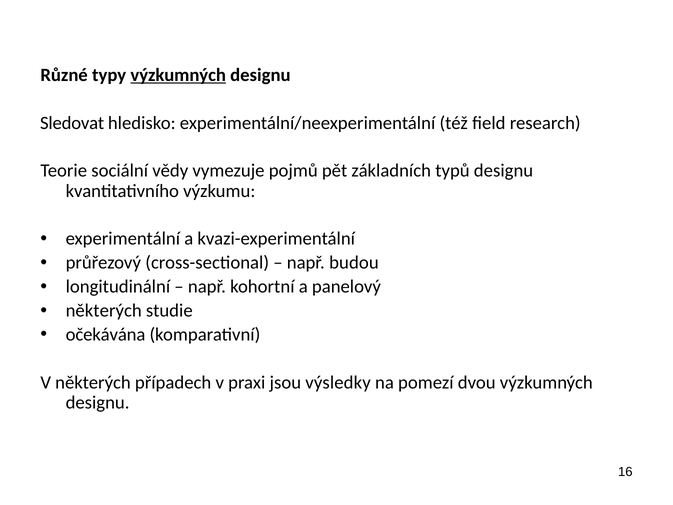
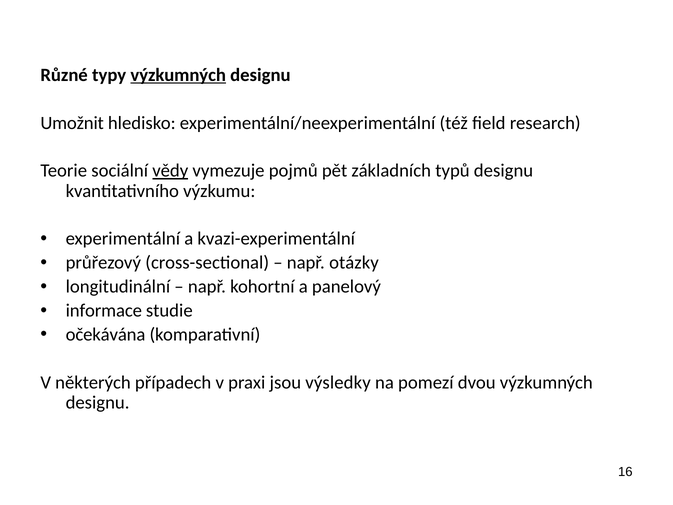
Sledovat: Sledovat -> Umožnit (72, 123)
vědy underline: none -> present (170, 171)
budou: budou -> otázky (354, 263)
některých: některých -> informace (104, 310)
